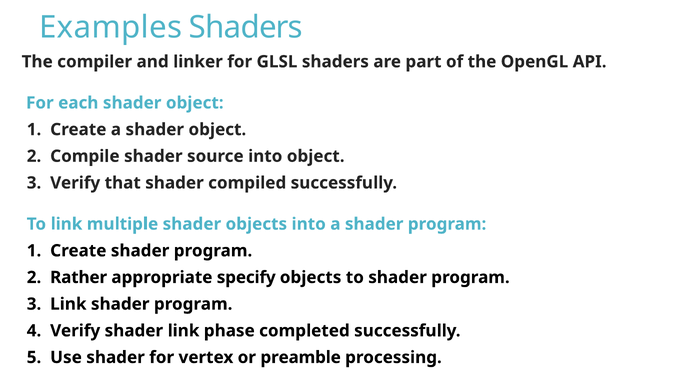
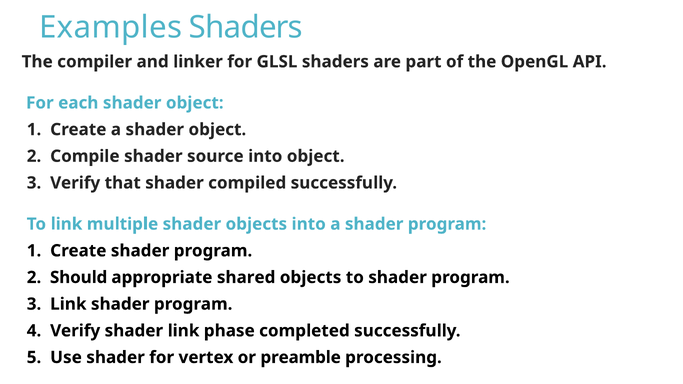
Rather: Rather -> Should (79, 278)
specify: specify -> shared (246, 278)
